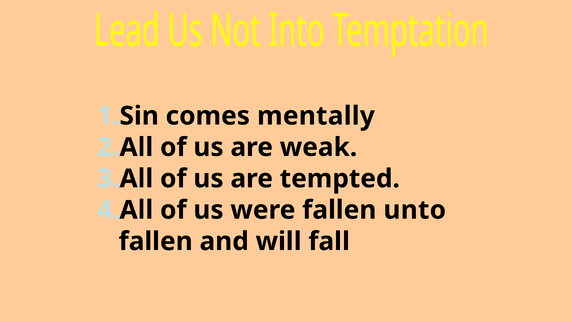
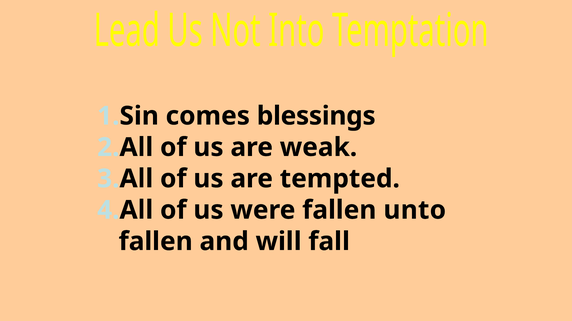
mentally: mentally -> blessings (316, 116)
